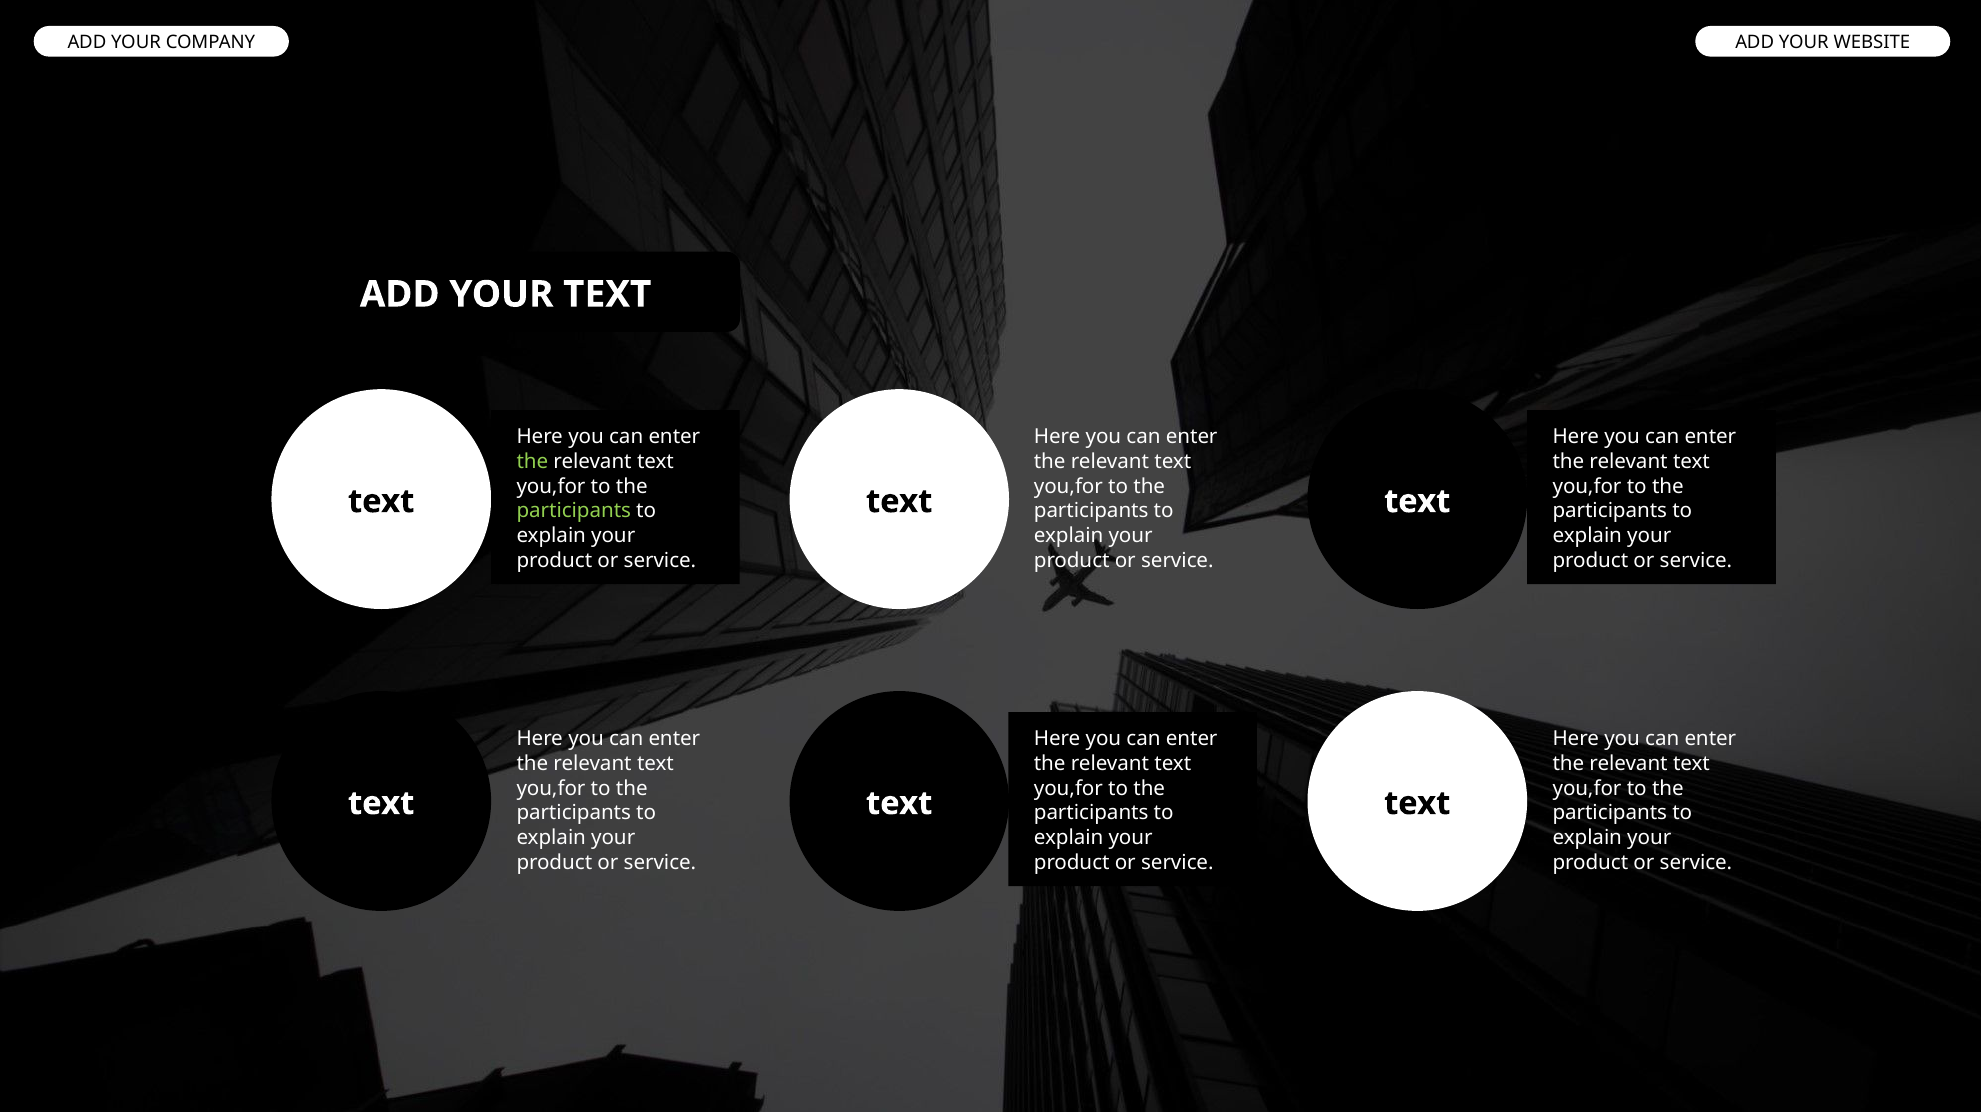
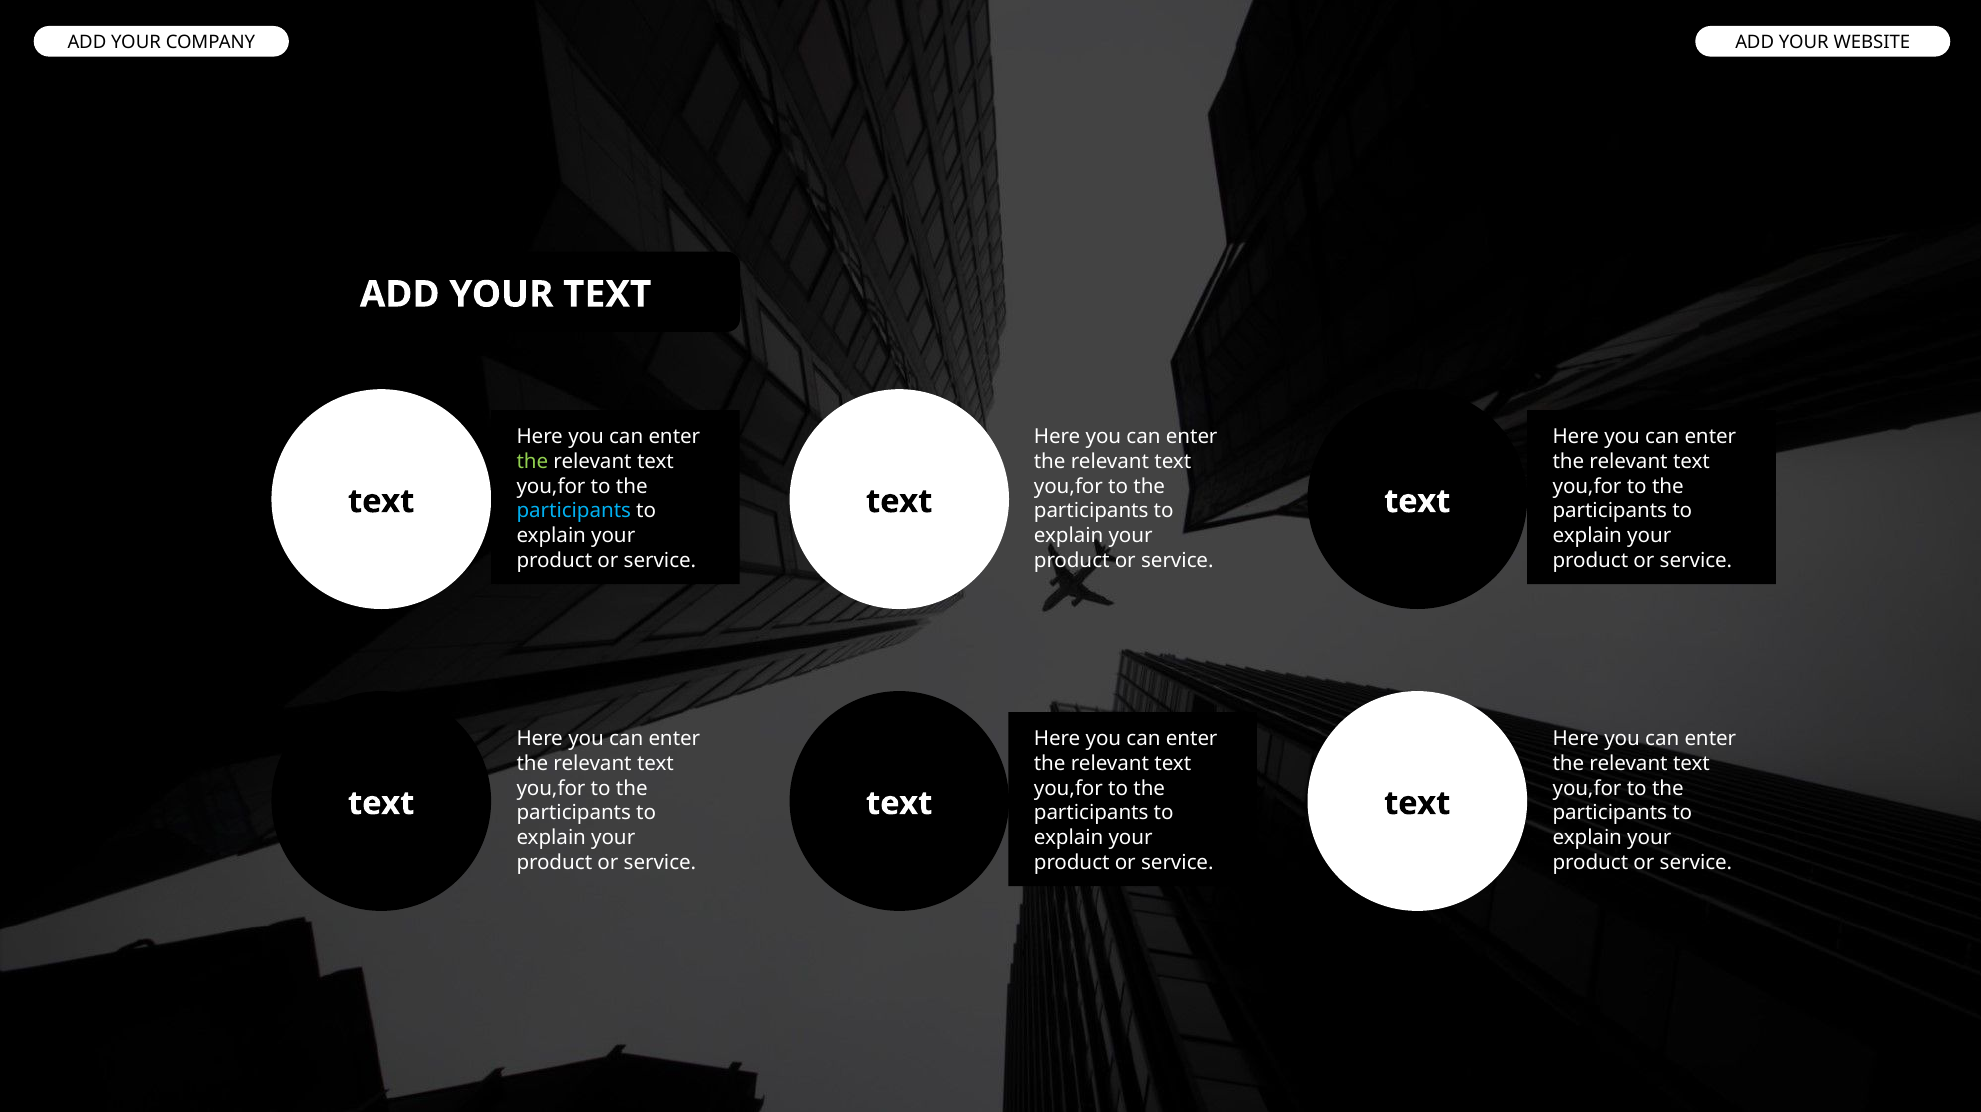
participants colour: light green -> light blue (574, 511)
